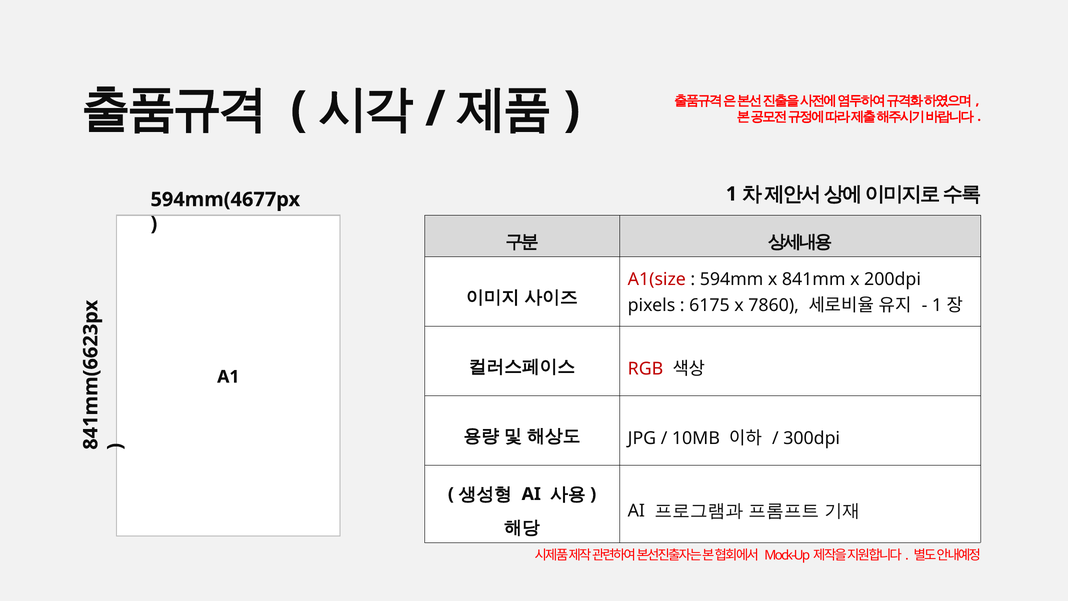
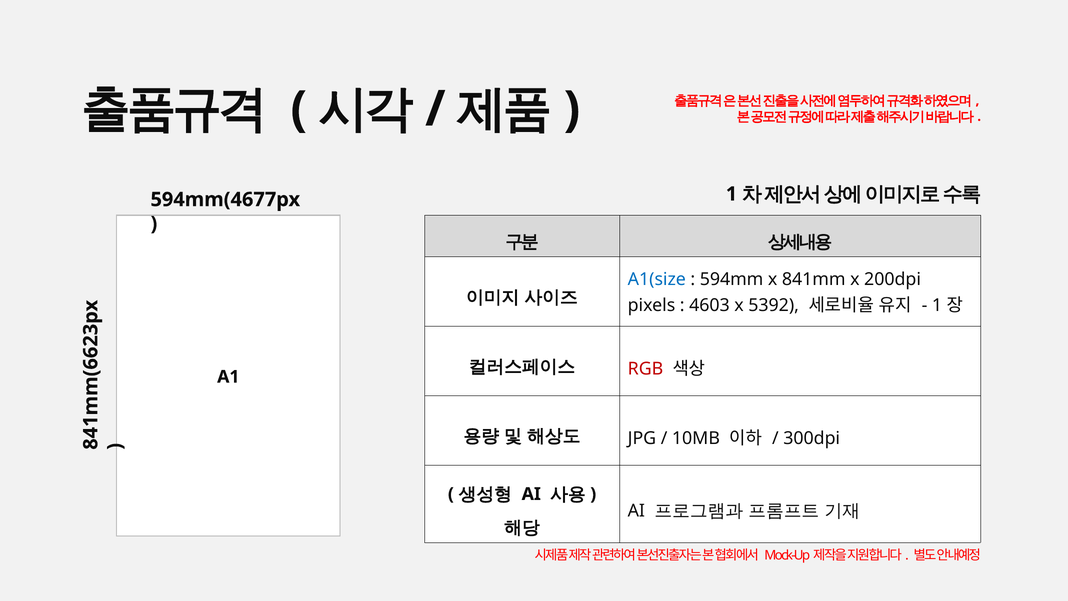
A1(size colour: red -> blue (657, 279)
6175: 6175 -> 4603 (709, 305)
7860: 7860 -> 5392 (774, 305)
